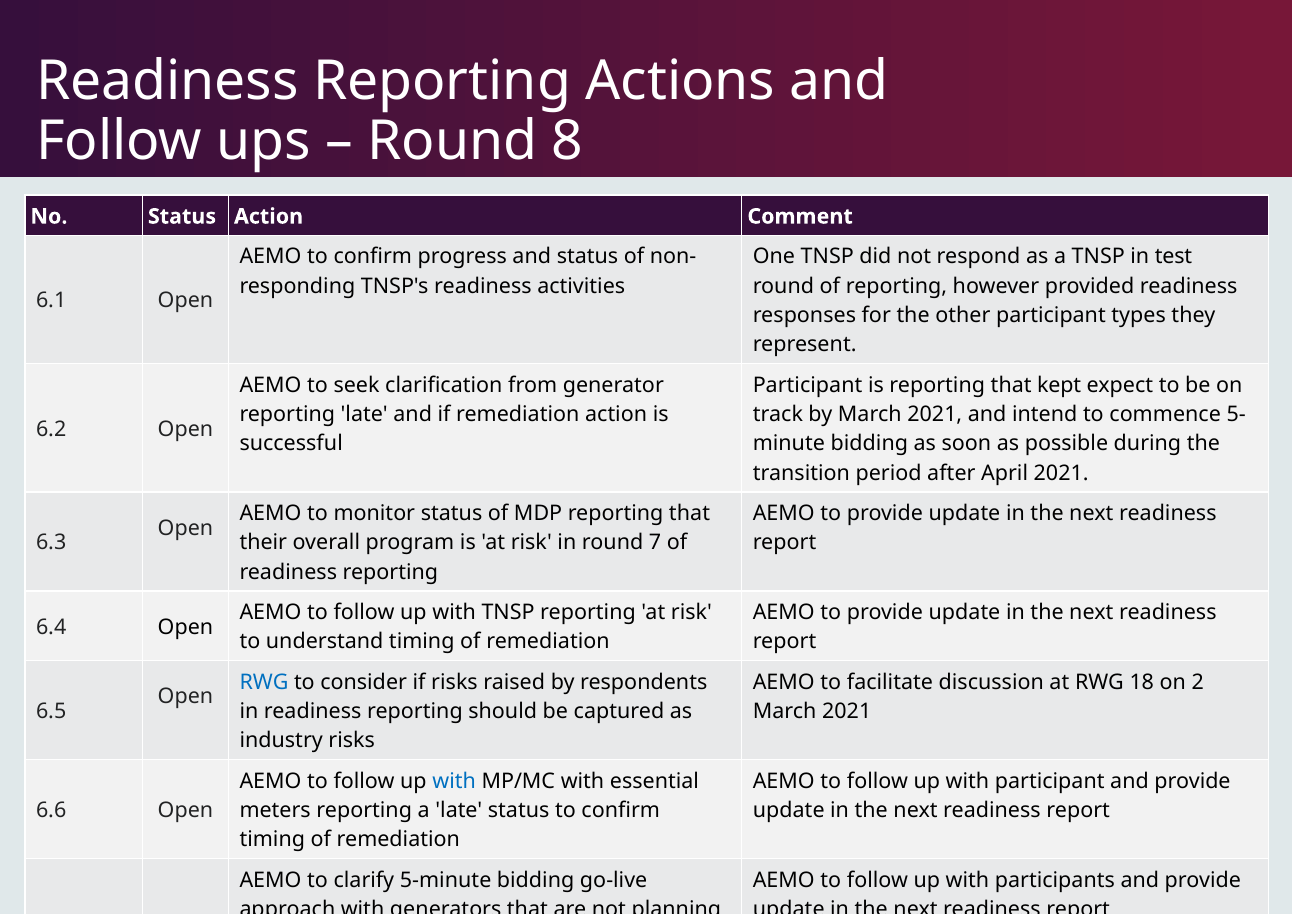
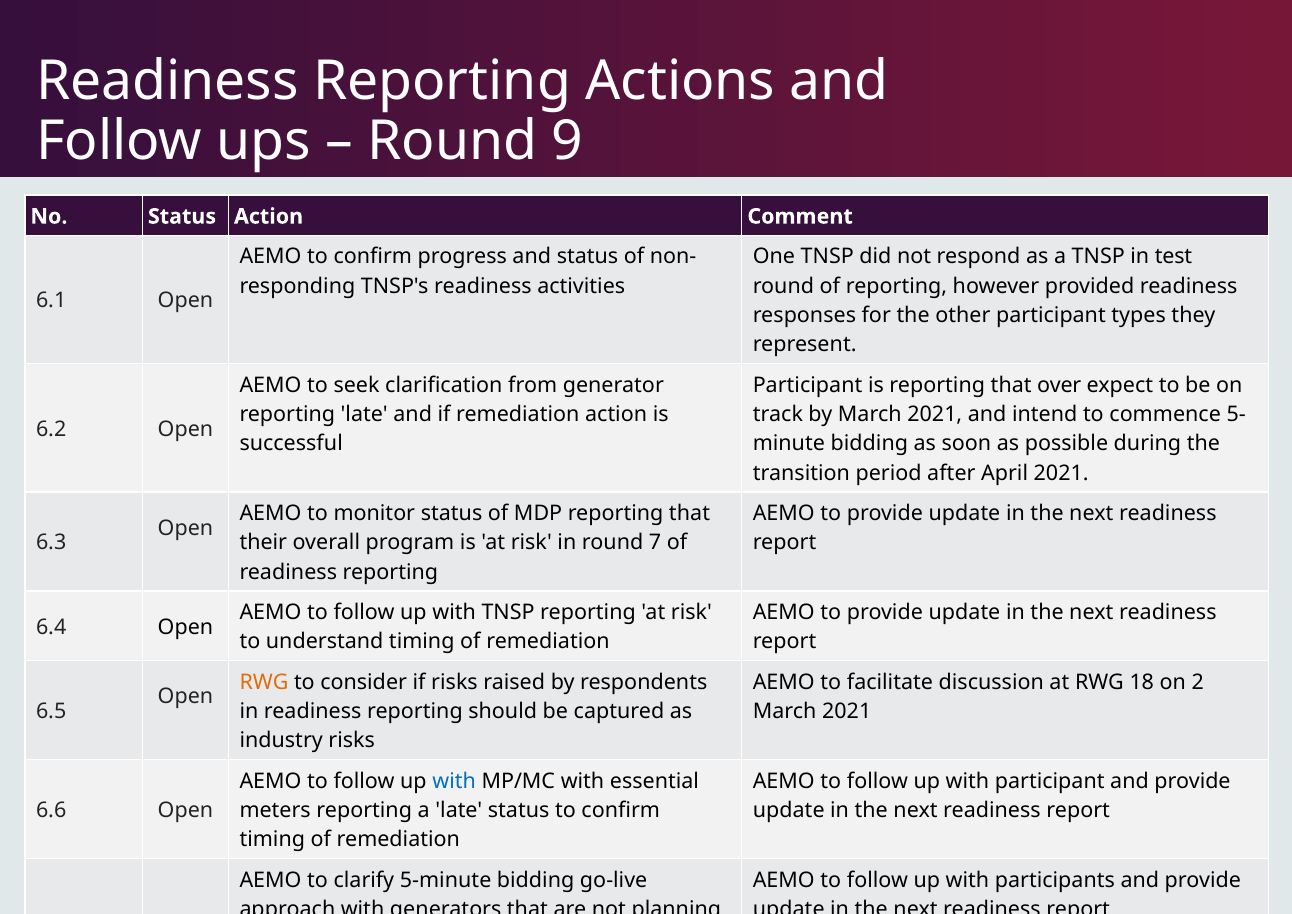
8: 8 -> 9 (568, 141)
kept: kept -> over (1059, 385)
RWG colour: blue -> orange (264, 682)
